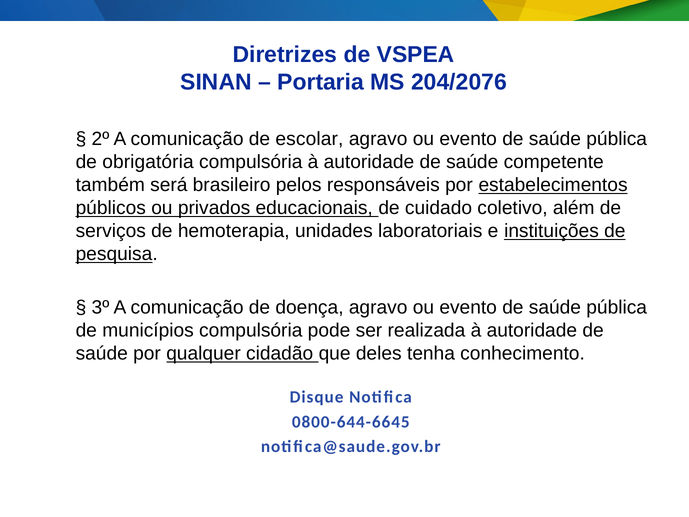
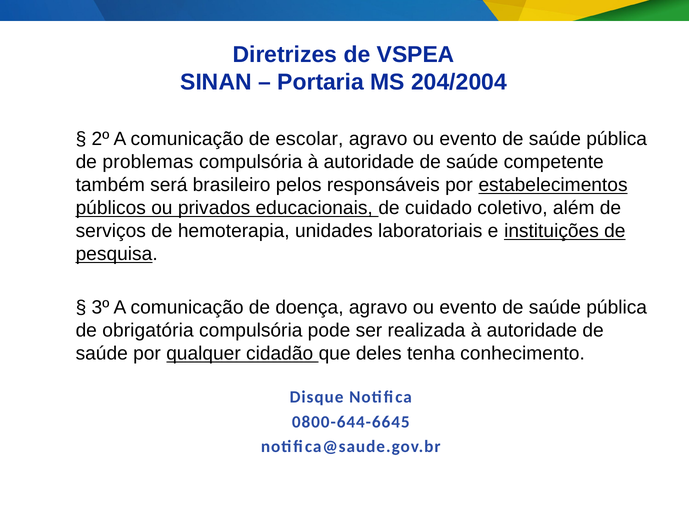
204/2076: 204/2076 -> 204/2004 (459, 82)
obrigatória: obrigatória -> problemas (148, 162)
municípios: municípios -> obrigatória (148, 330)
